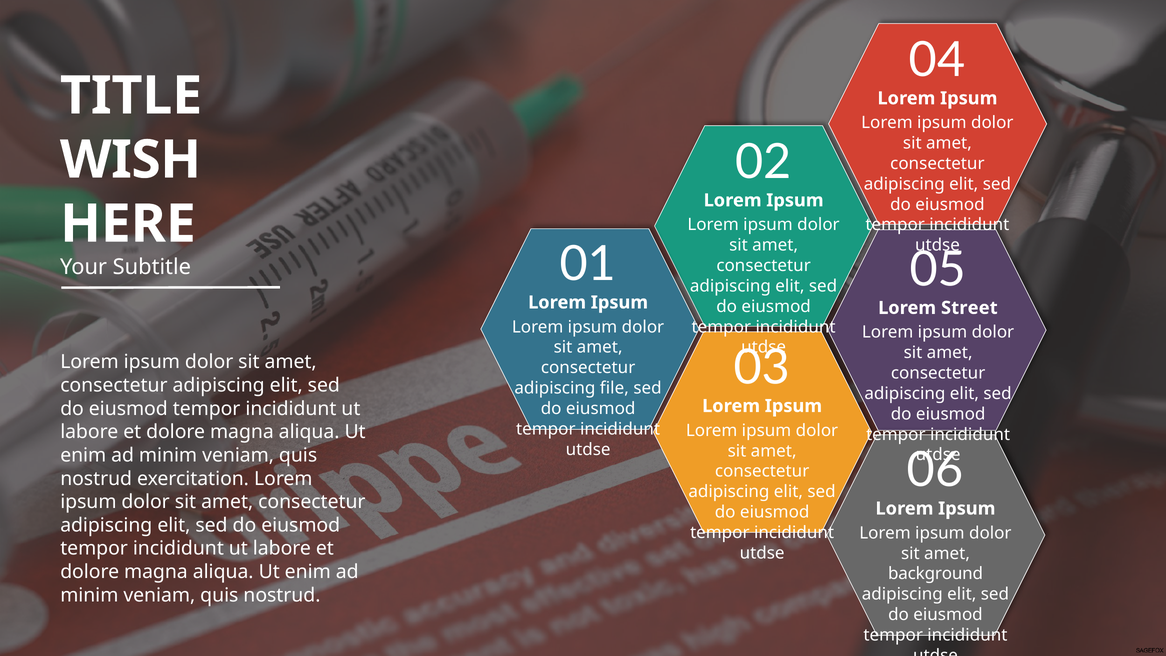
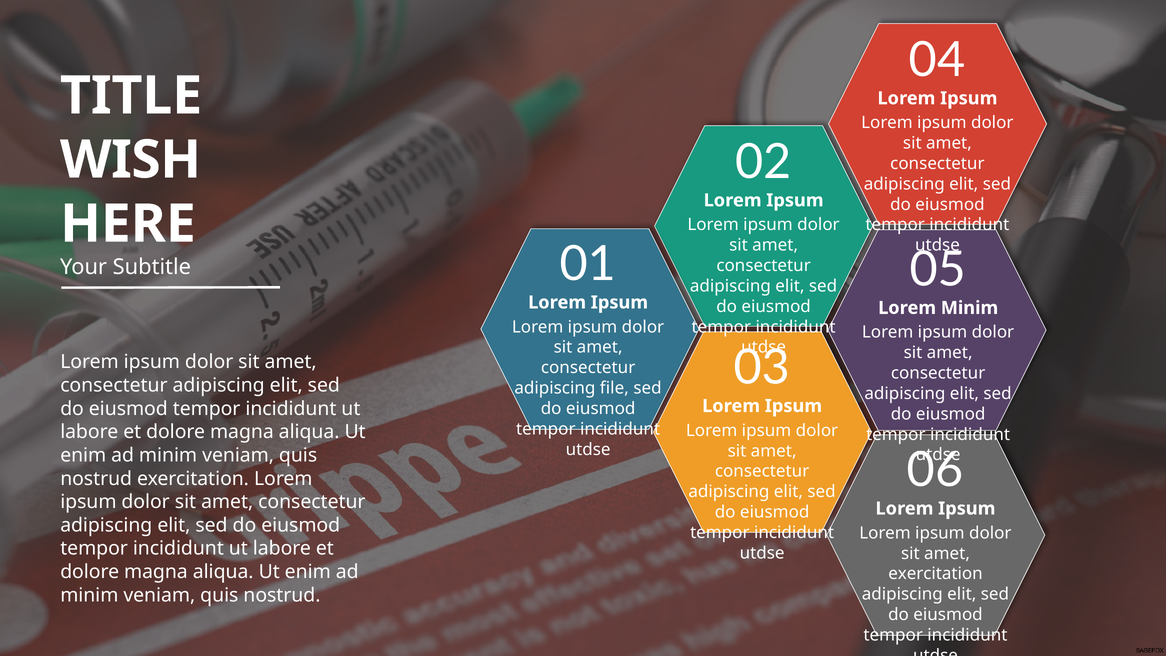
Lorem Street: Street -> Minim (969, 308)
background: background -> exercitation (935, 574)
